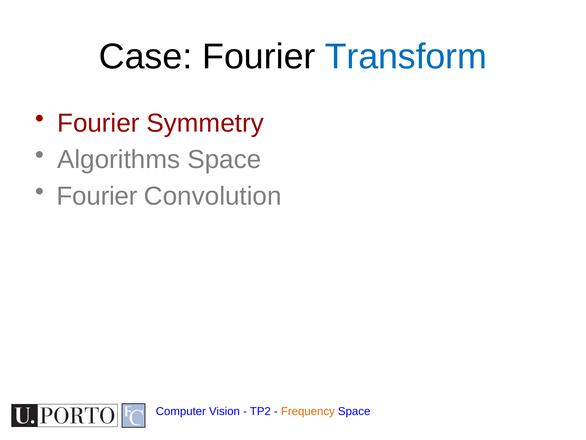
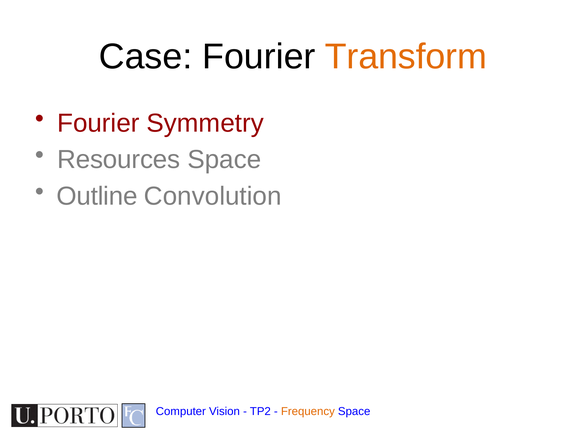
Transform colour: blue -> orange (406, 57)
Algorithms: Algorithms -> Resources (119, 159)
Fourier: Fourier -> Outline (97, 196)
